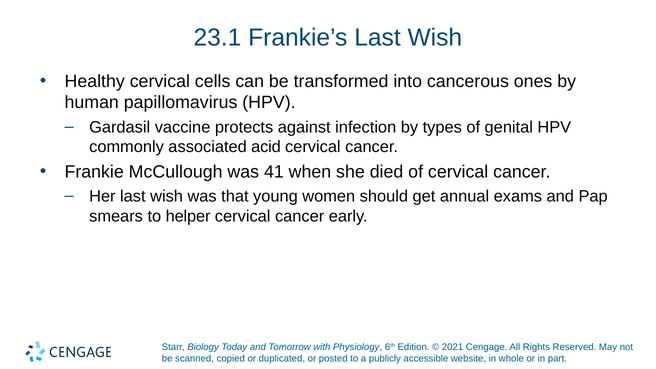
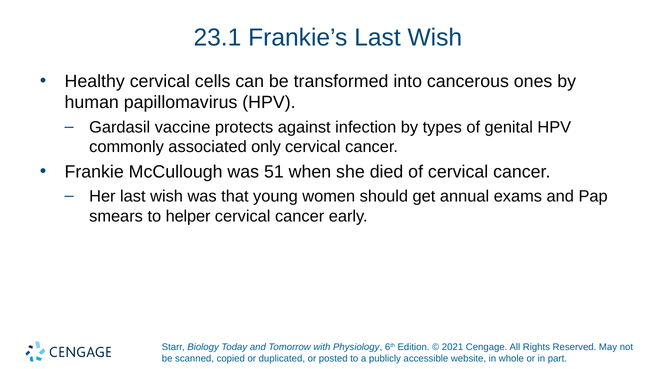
acid: acid -> only (266, 147)
41: 41 -> 51 (274, 172)
